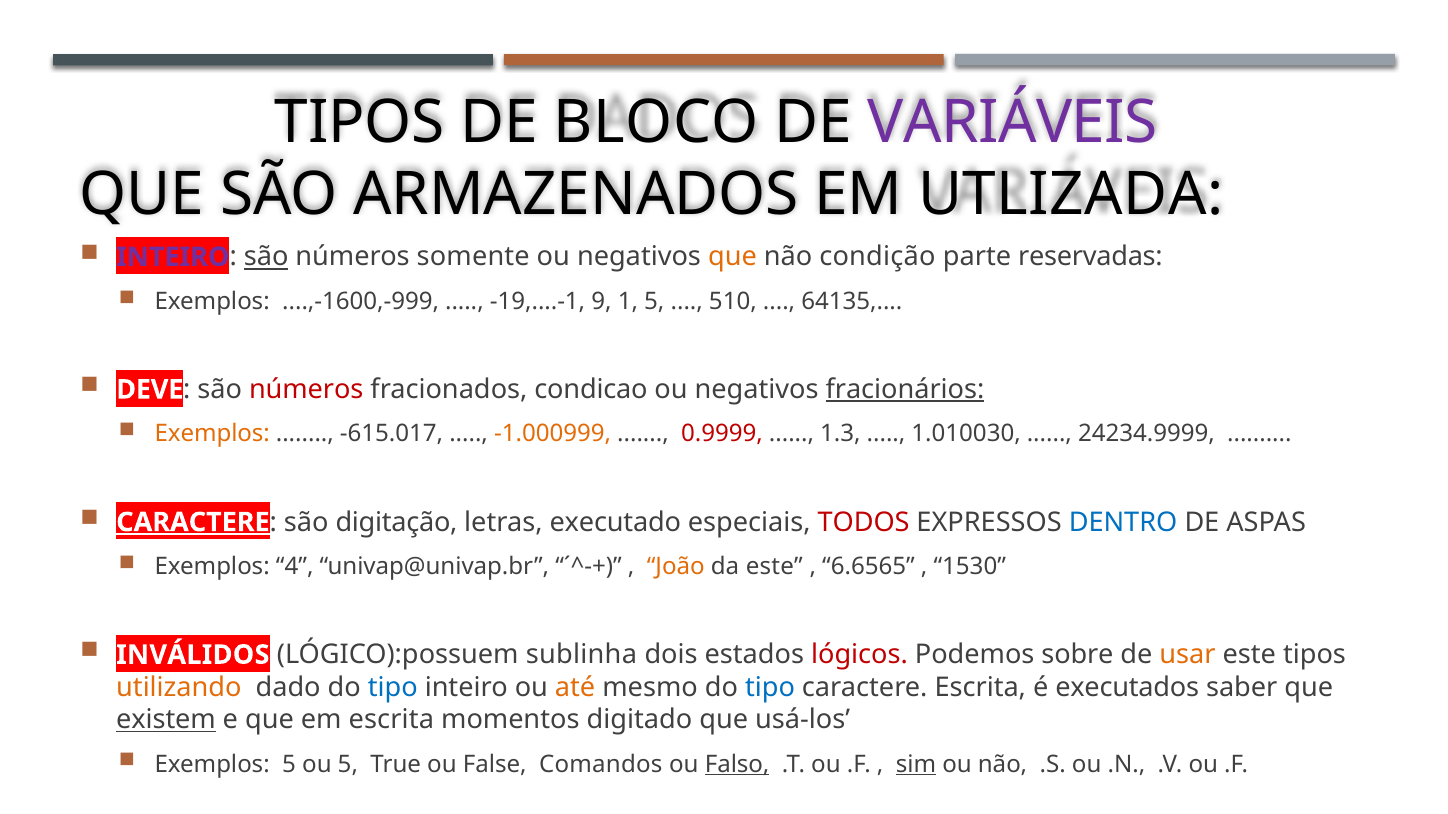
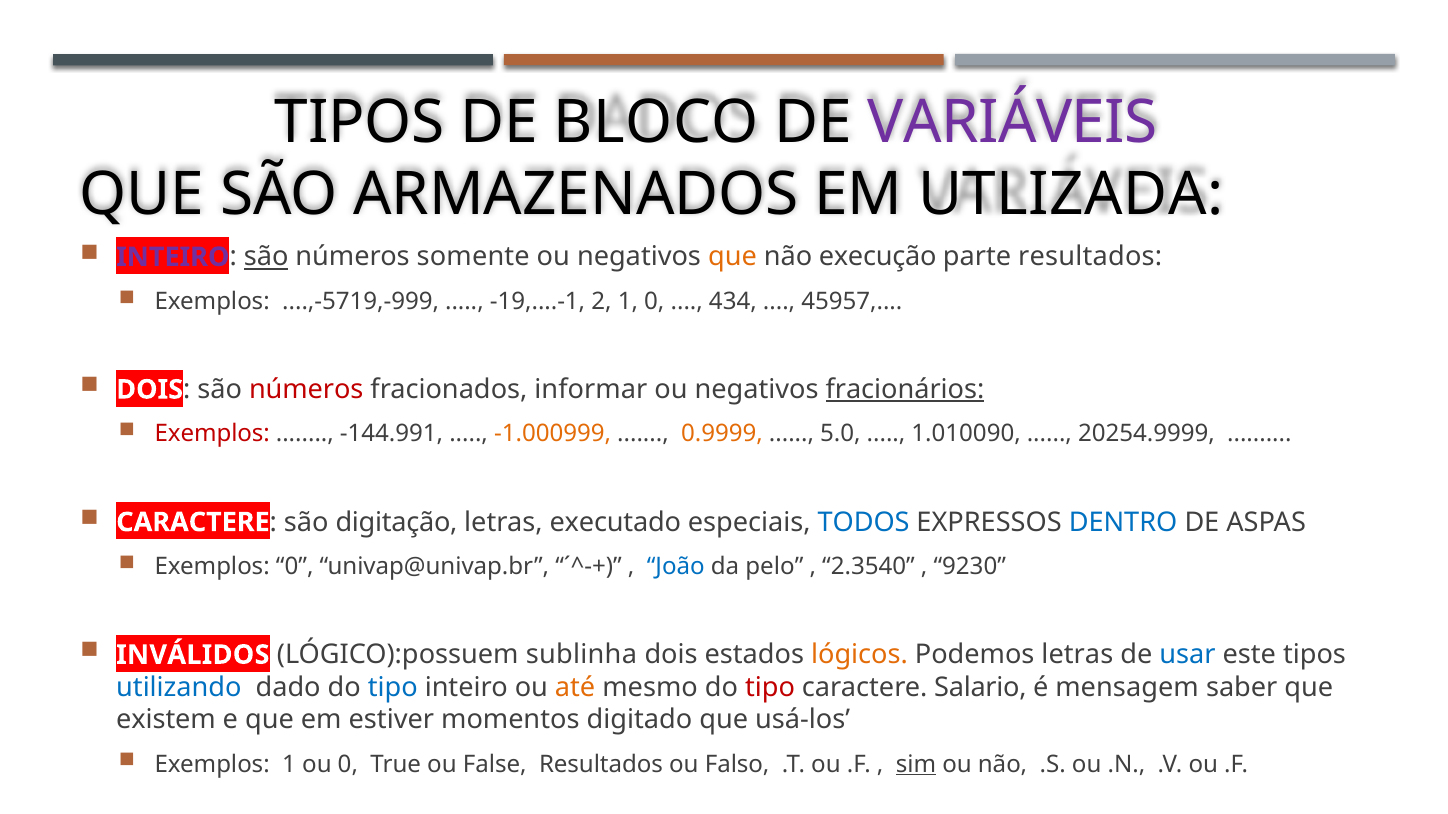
condição: condição -> execução (878, 257)
parte reservadas: reservadas -> resultados (1090, 257)
....,-1600,-999: ....,-1600,-999 -> ....,-5719,-999 (361, 302)
9: 9 -> 2 (602, 302)
1 5: 5 -> 0 (654, 302)
510: 510 -> 434 (733, 302)
64135: 64135 -> 45957 (852, 302)
DEVE: DEVE -> DOIS (150, 390)
condicao: condicao -> informar (591, 390)
Exemplos colour: orange -> red (212, 434)
-615.017: -615.017 -> -144.991 (392, 434)
0.9999 colour: red -> orange (722, 434)
1.3: 1.3 -> 5.0 (840, 434)
1.010030: 1.010030 -> 1.010090 (966, 434)
24234.9999: 24234.9999 -> 20254.9999 (1146, 434)
CARACTERE underline: present -> none (193, 523)
TODOS colour: red -> blue (864, 523)
Exemplos 4: 4 -> 0 (295, 567)
João colour: orange -> blue (676, 567)
da este: este -> pelo (774, 567)
6.6565: 6.6565 -> 2.3540 (869, 567)
1530: 1530 -> 9230 (970, 567)
lógicos colour: red -> orange (859, 655)
Podemos sobre: sobre -> letras (1077, 655)
usar colour: orange -> blue (1188, 655)
utilizando colour: orange -> blue (179, 688)
tipo colour: blue -> red (770, 688)
caractere Escrita: Escrita -> Salario (980, 688)
executados: executados -> mensagem (1127, 688)
existem underline: present -> none (166, 720)
em escrita: escrita -> estiver (391, 720)
Exemplos 5: 5 -> 1 (289, 765)
ou 5: 5 -> 0 (348, 765)
False Comandos: Comandos -> Resultados (601, 765)
Falso underline: present -> none (737, 765)
